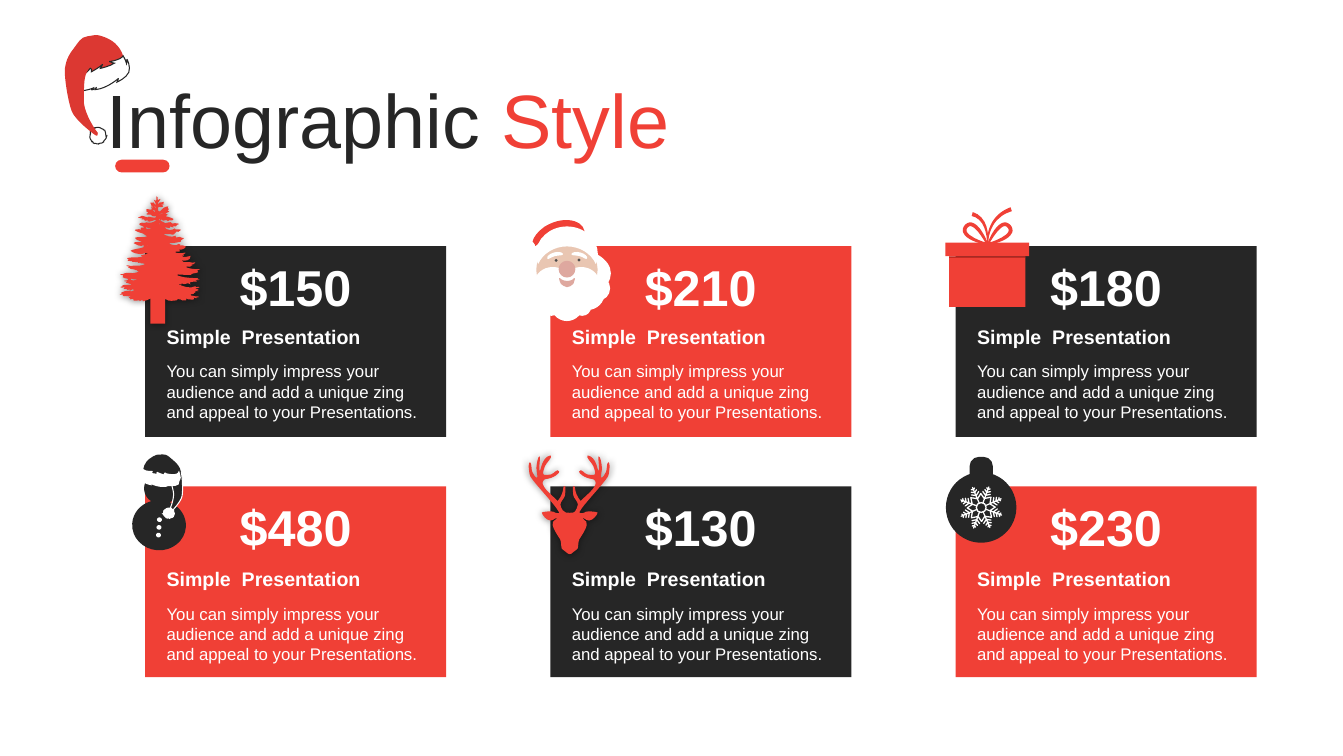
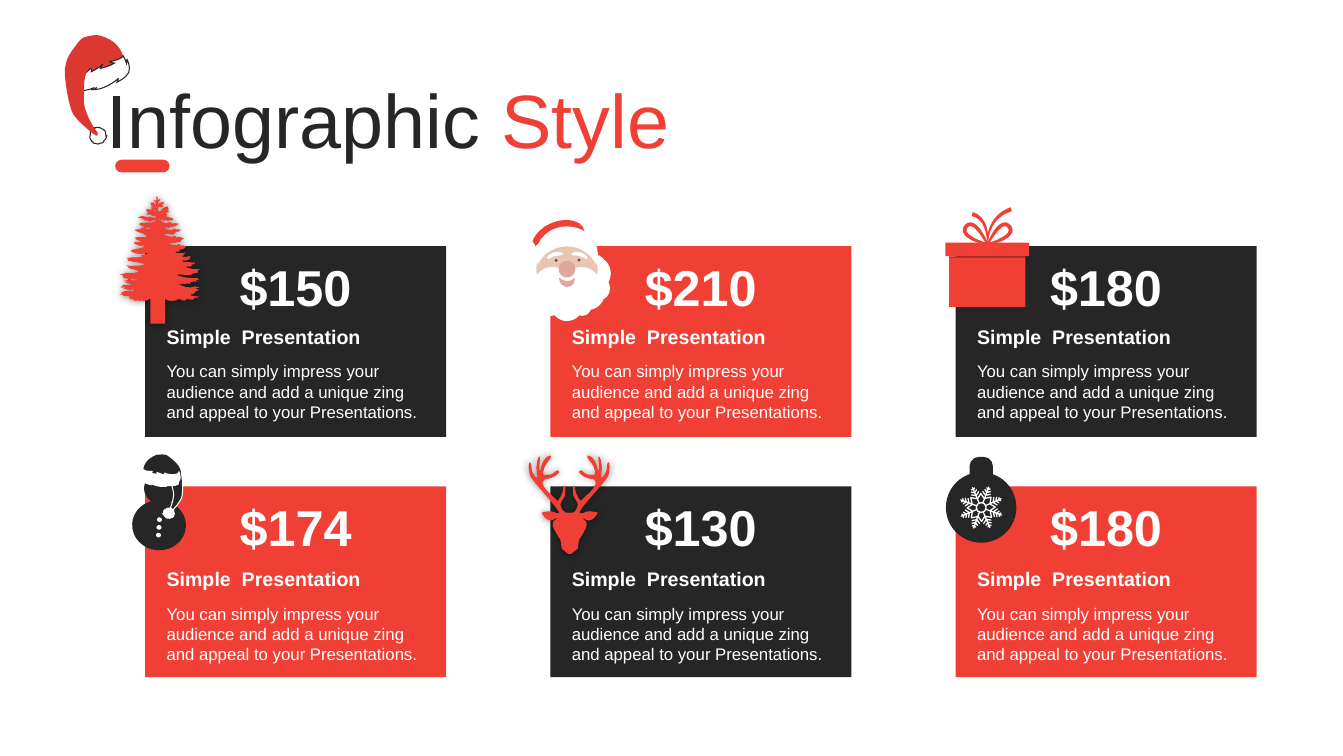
$480: $480 -> $174 (296, 530)
$130 $230: $230 -> $180 (1106, 530)
